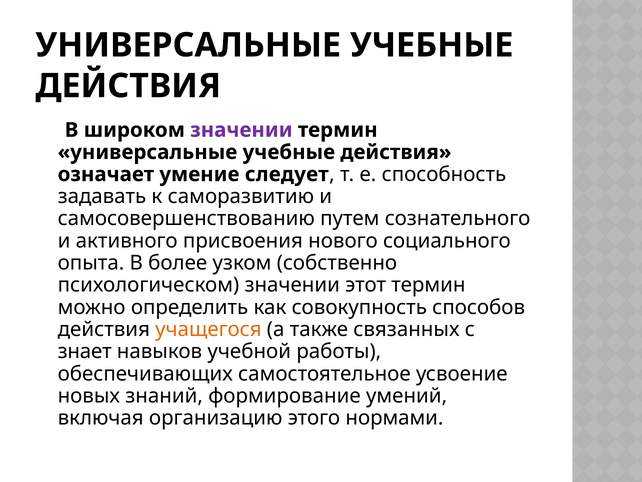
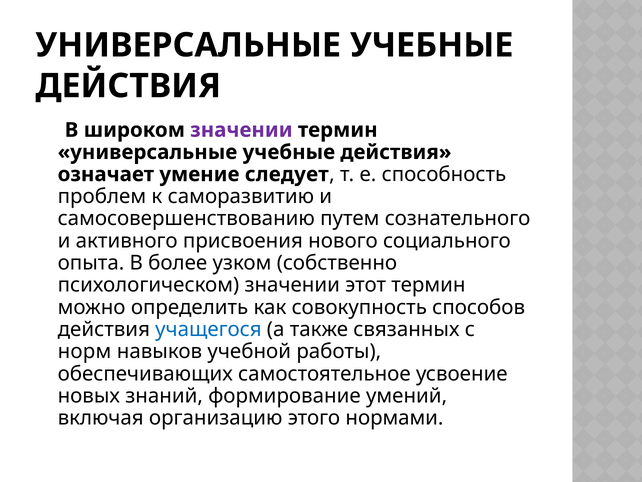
задавать: задавать -> проблем (102, 196)
учащегося colour: orange -> blue (208, 329)
знает: знает -> норм (84, 351)
